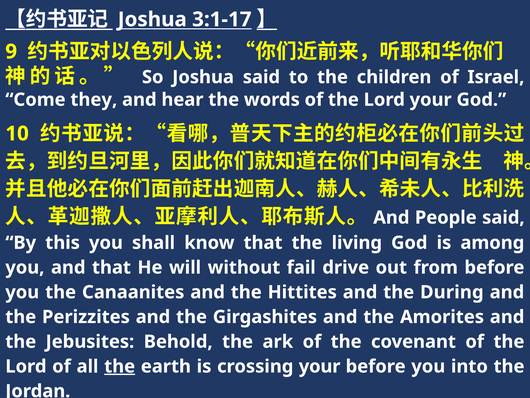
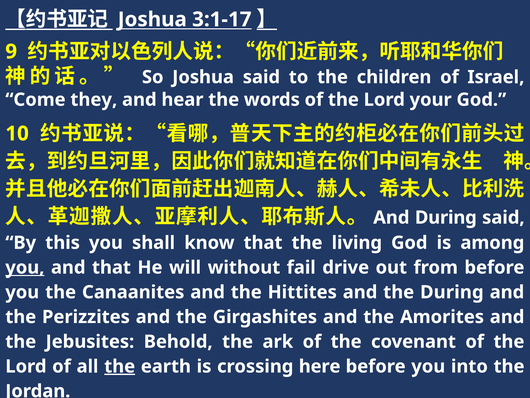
And People: People -> During (446, 217)
you underline: none -> present (25, 267)
crossing your: your -> here (320, 366)
